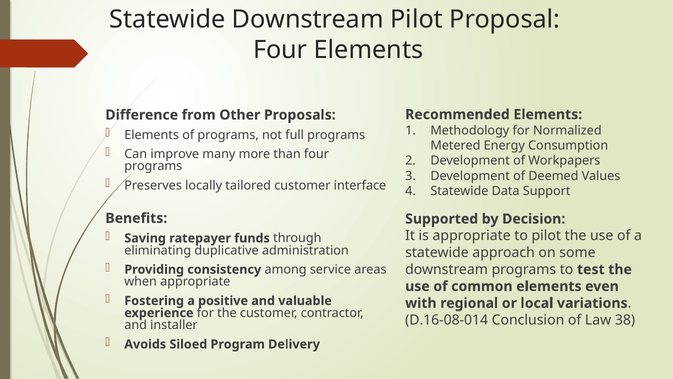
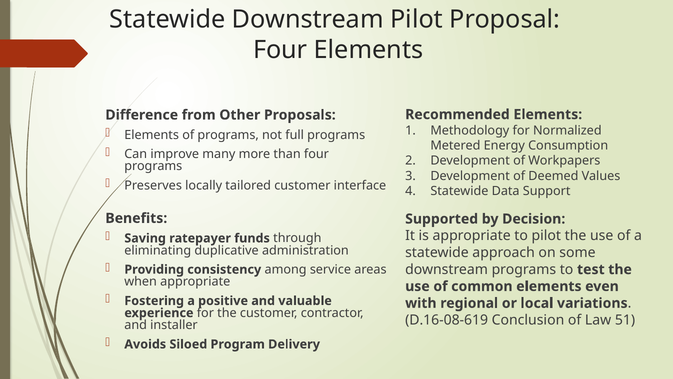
D.16-08-014: D.16-08-014 -> D.16-08-619 (447, 320)
38: 38 -> 51 (625, 320)
